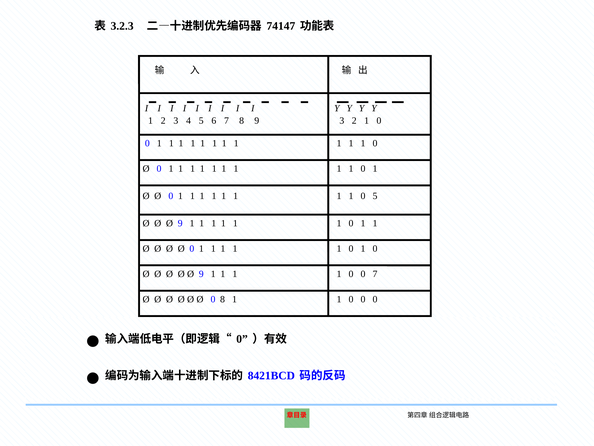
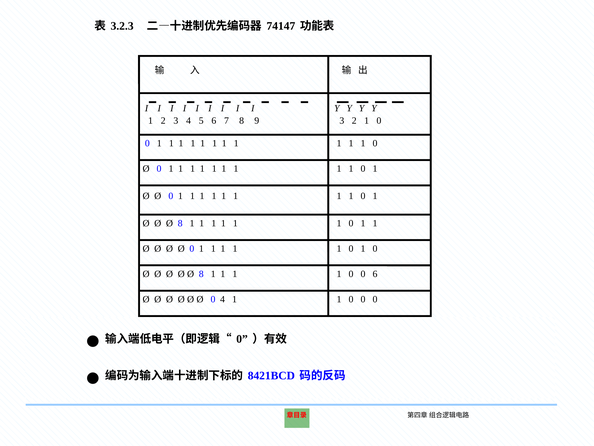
5: 5 -> 1 (375, 196)
9: 9 -> 8 (180, 223)
9: 9 -> 8 (201, 274)
0 7: 7 -> 6 (375, 274)
0 8: 8 -> 4 (223, 299)
